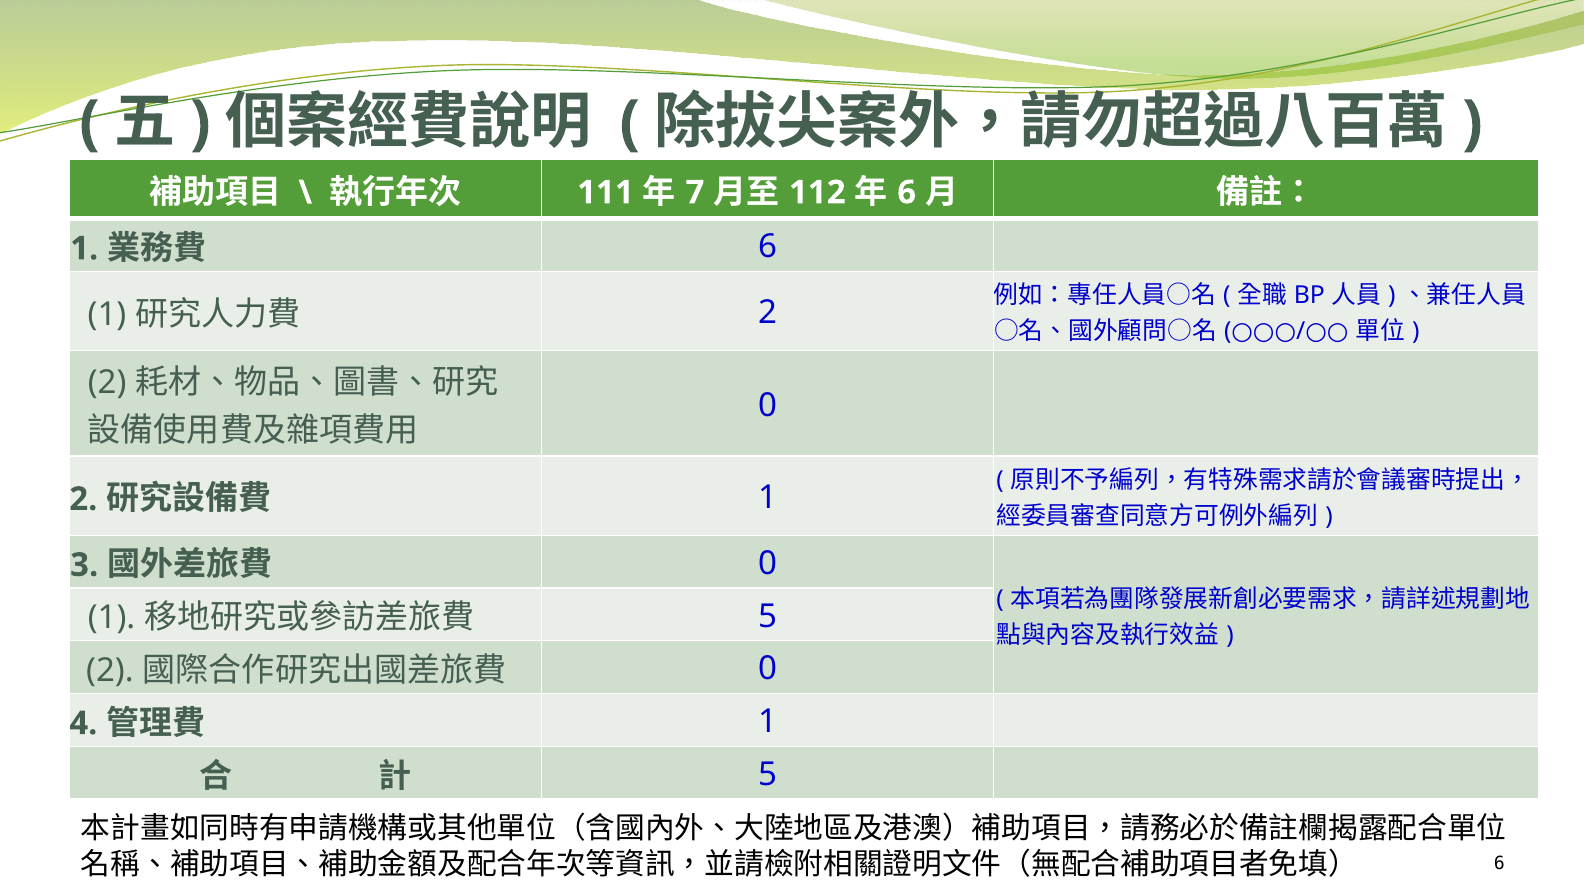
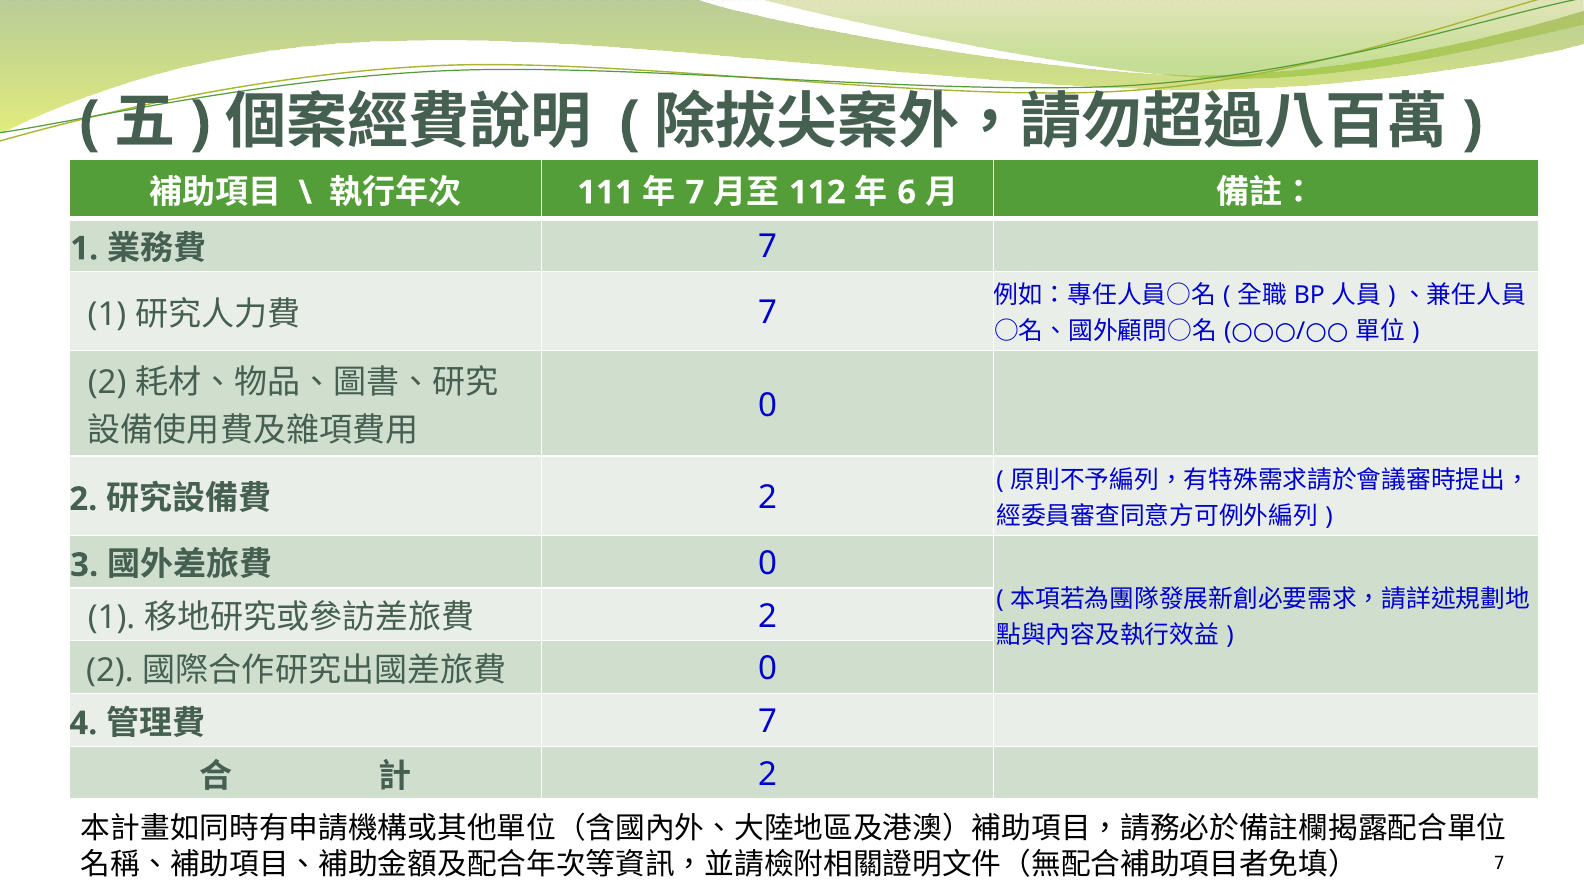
6: 6 -> 7 (768, 247)
2: 2 -> 7 (768, 313)
1: 1 -> 2 (768, 498)
5: 5 -> 2 (768, 616)
1: 1 -> 7 (768, 722)
5: 5 -> 2 (768, 775)
6: 6 -> 7 (1499, 864)
